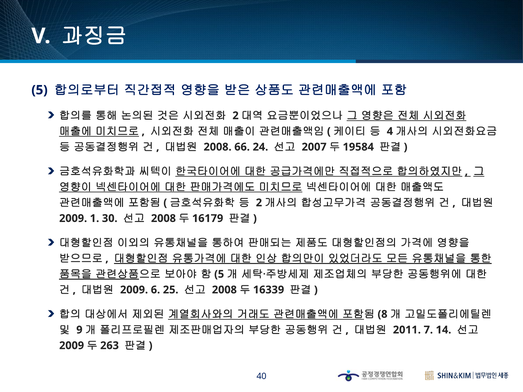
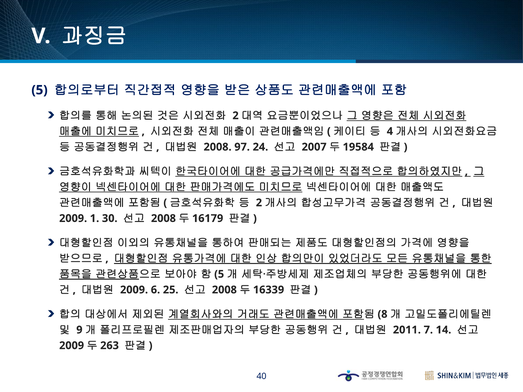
66: 66 -> 97 (242, 147)
